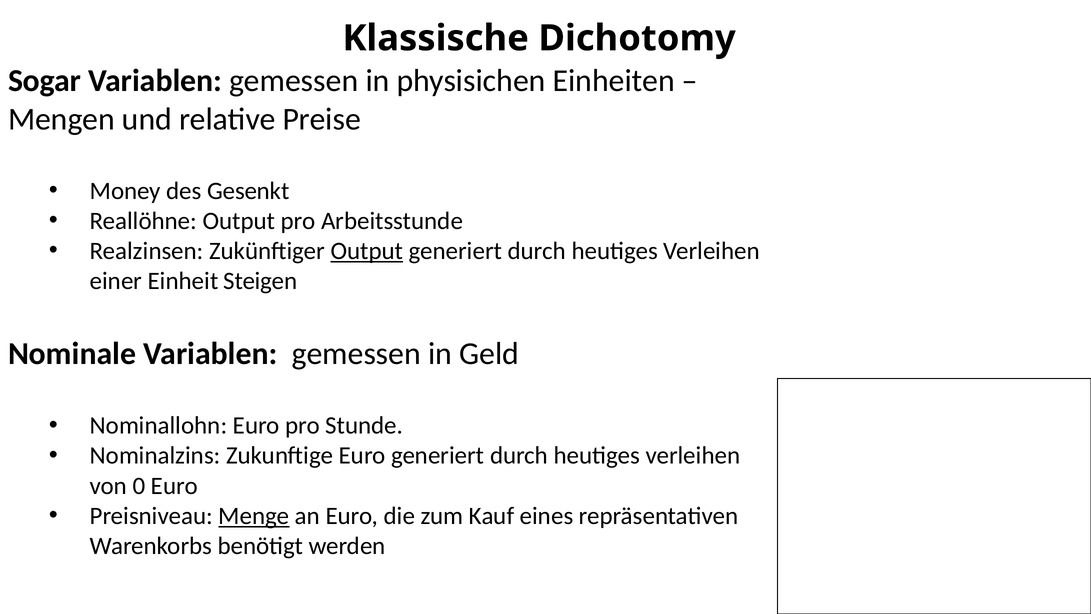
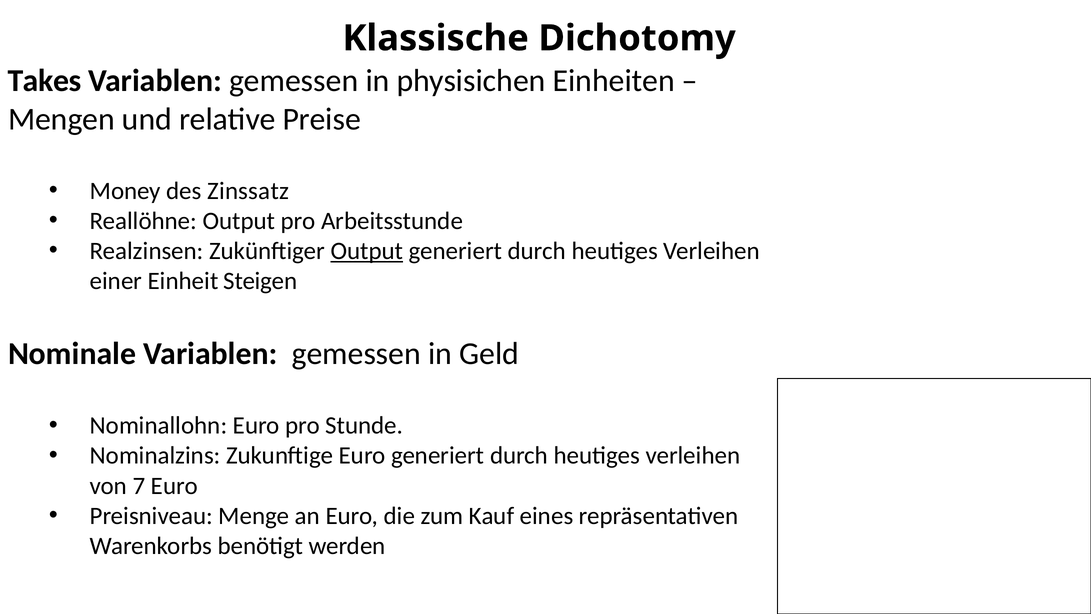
Sogar: Sogar -> Takes (45, 81)
Gesenkt: Gesenkt -> Zinssatz (248, 191)
0: 0 -> 7 (139, 485)
Menge underline: present -> none (254, 515)
